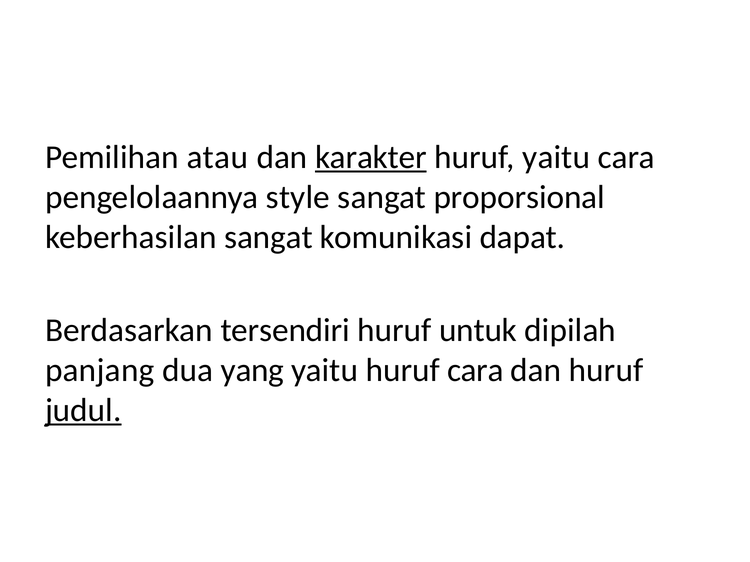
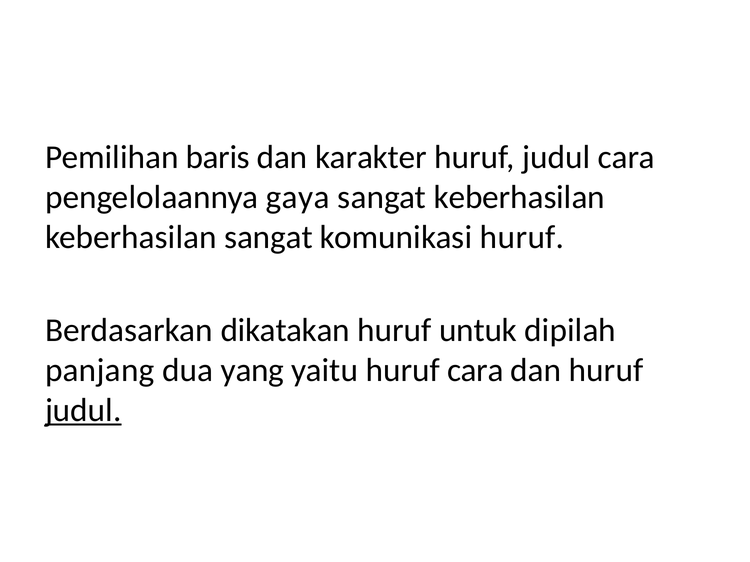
atau: atau -> baris (218, 157)
karakter underline: present -> none (371, 157)
yaitu: yaitu -> judul (556, 157)
style: style -> gaya (298, 197)
sangat proporsional: proporsional -> keberhasilan (519, 197)
komunikasi dapat: dapat -> huruf (522, 237)
tersendiri: tersendiri -> dikatakan (285, 331)
